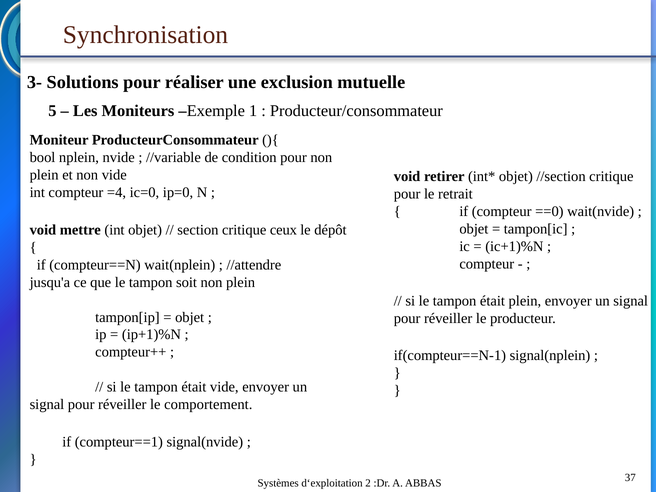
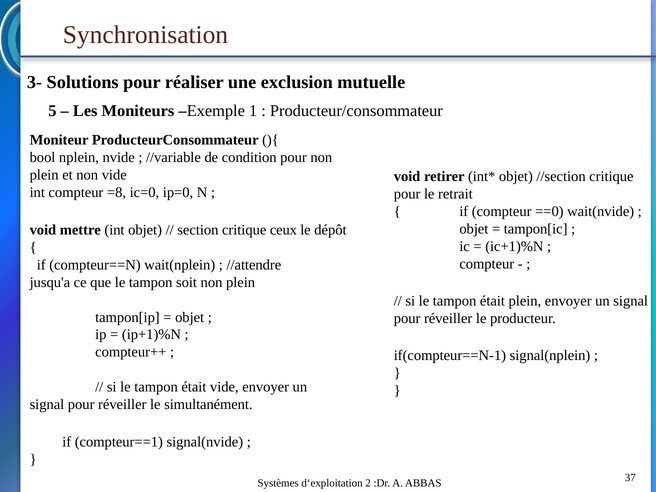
=4: =4 -> =8 (116, 193)
comportement: comportement -> simultanément (208, 405)
